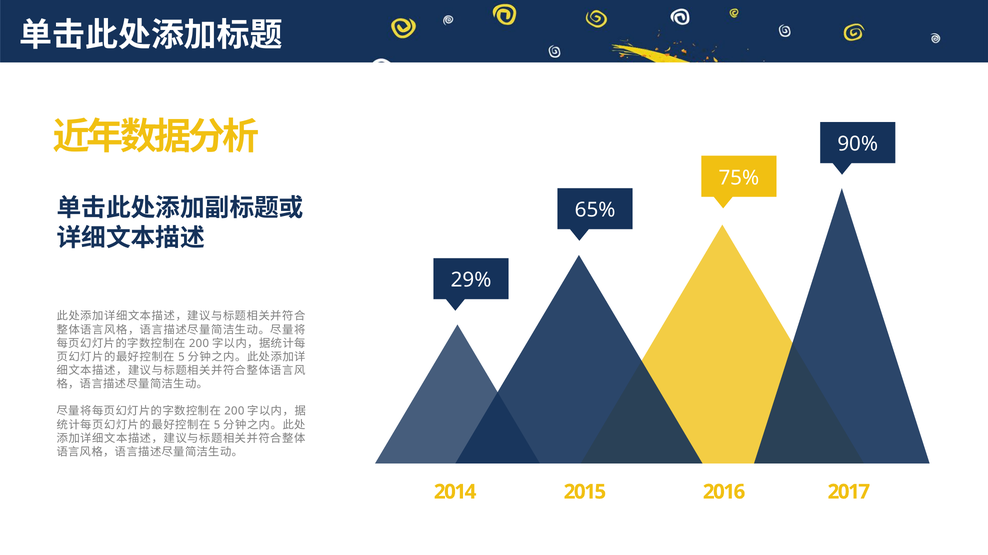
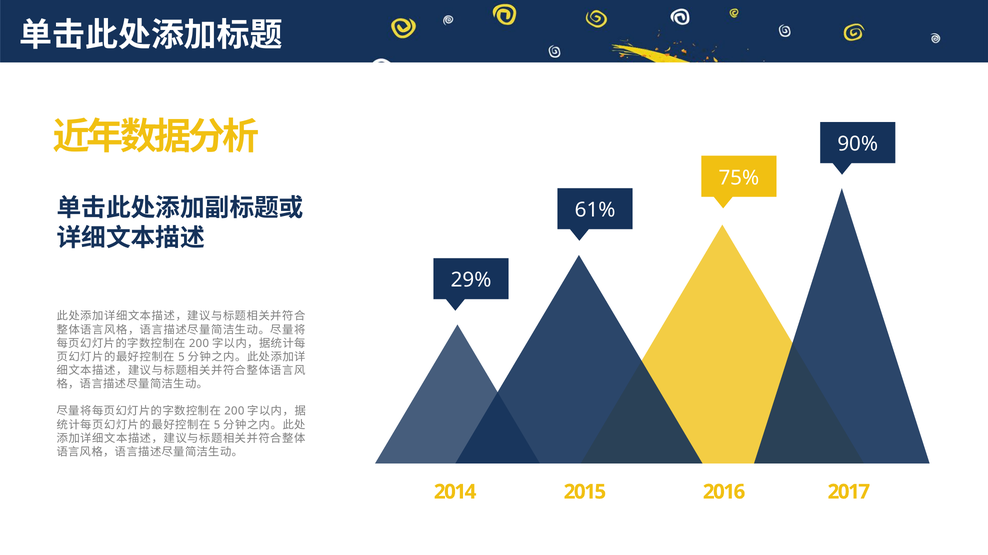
65%: 65% -> 61% (595, 210)
